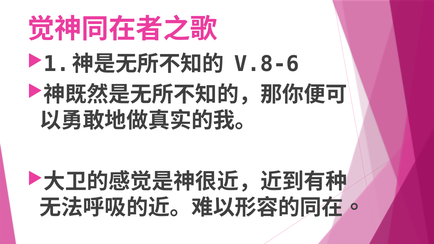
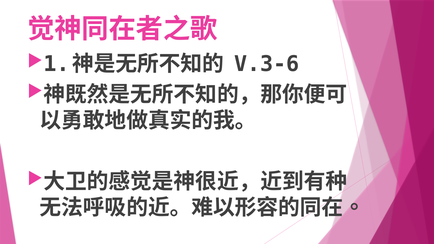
V.8-6: V.8-6 -> V.3-6 (267, 64)
